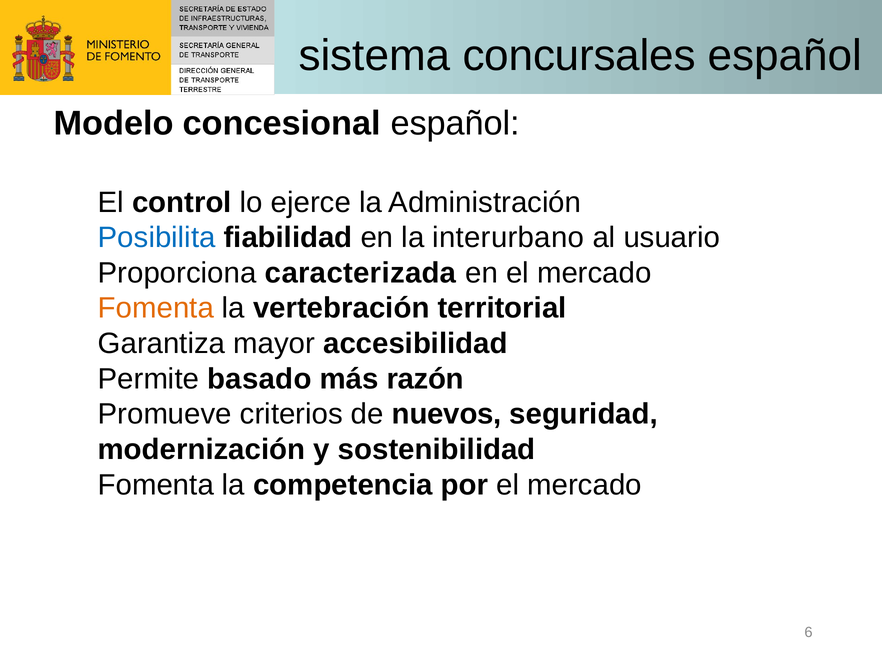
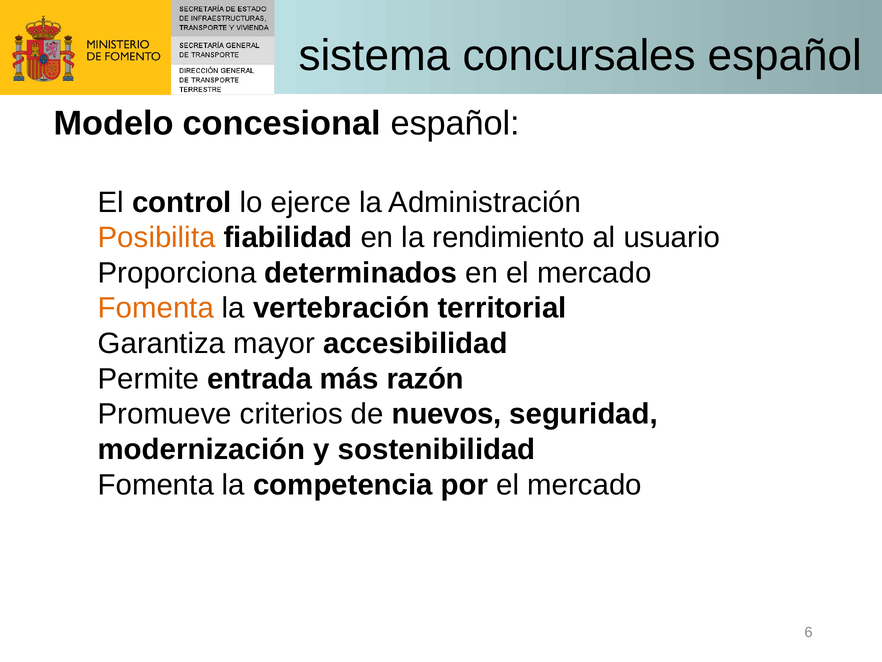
Posibilita colour: blue -> orange (157, 237)
interurbano: interurbano -> rendimiento (508, 237)
caracterizada: caracterizada -> determinados (361, 273)
basado: basado -> entrada (260, 379)
